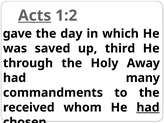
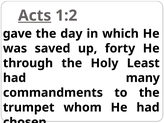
third: third -> forty (120, 48)
Away: Away -> Least (143, 63)
received: received -> trumpet (29, 107)
had underline: present -> none (148, 107)
